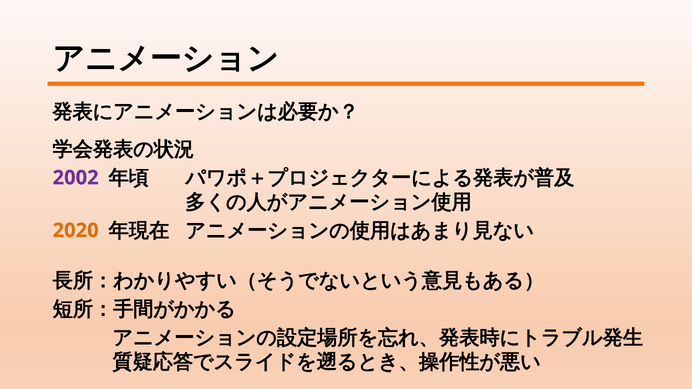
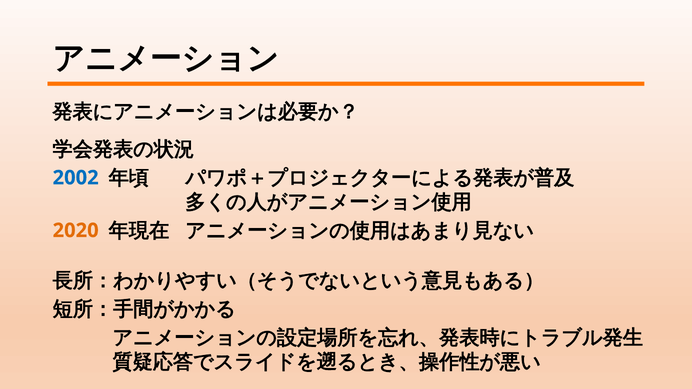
2002 colour: purple -> blue (76, 178)
